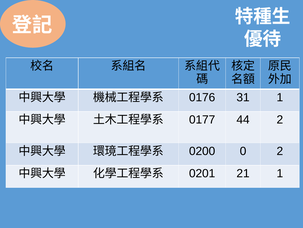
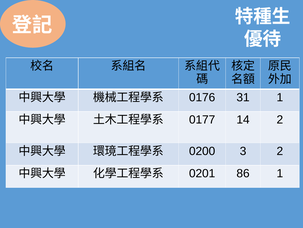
44: 44 -> 14 (243, 119)
0: 0 -> 3 (243, 151)
21: 21 -> 86 (243, 173)
